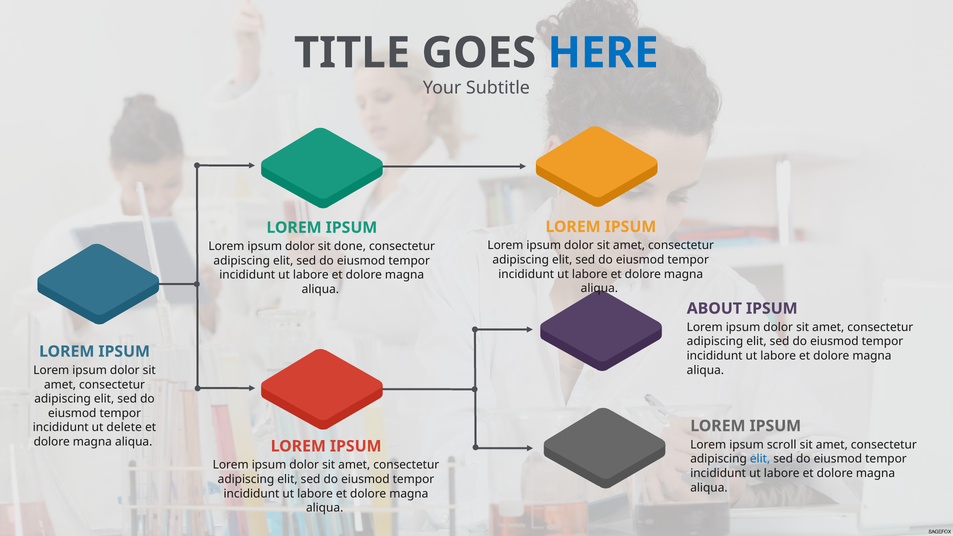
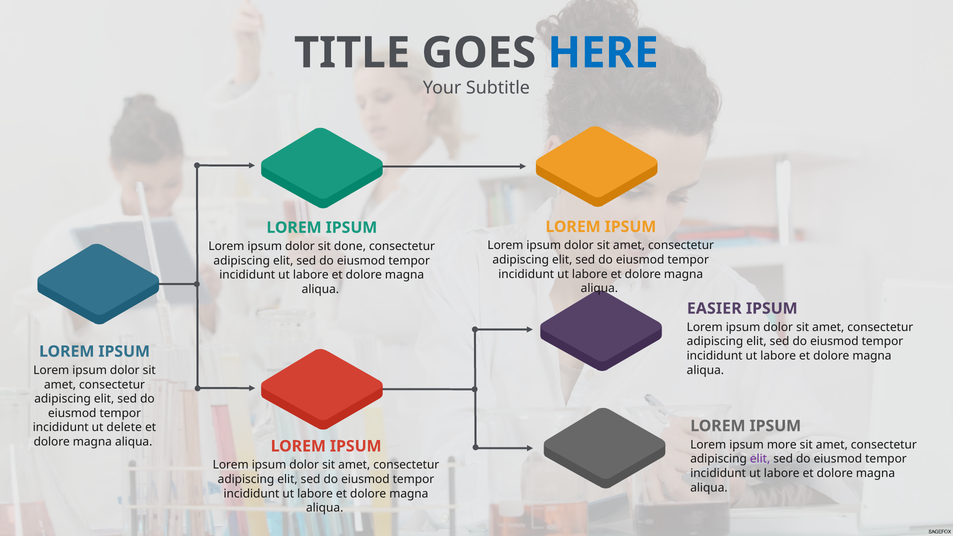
ABOUT: ABOUT -> EASIER (714, 309)
scroll: scroll -> more (782, 445)
elit colour: blue -> purple (760, 459)
